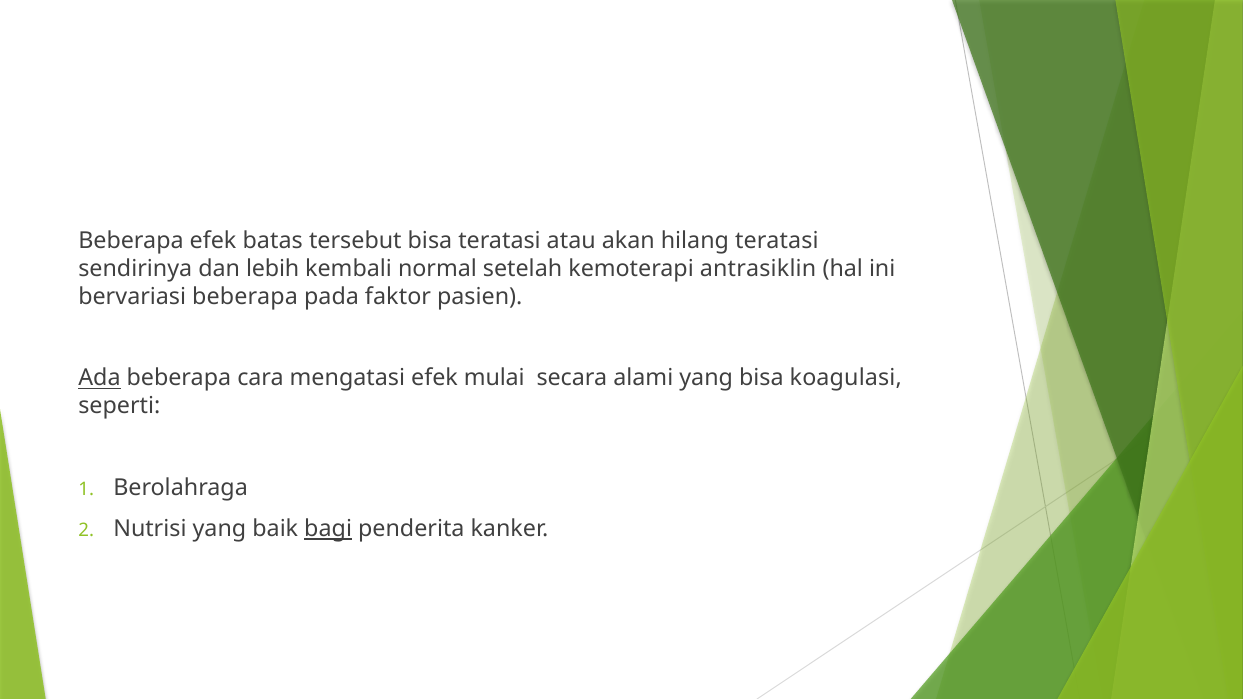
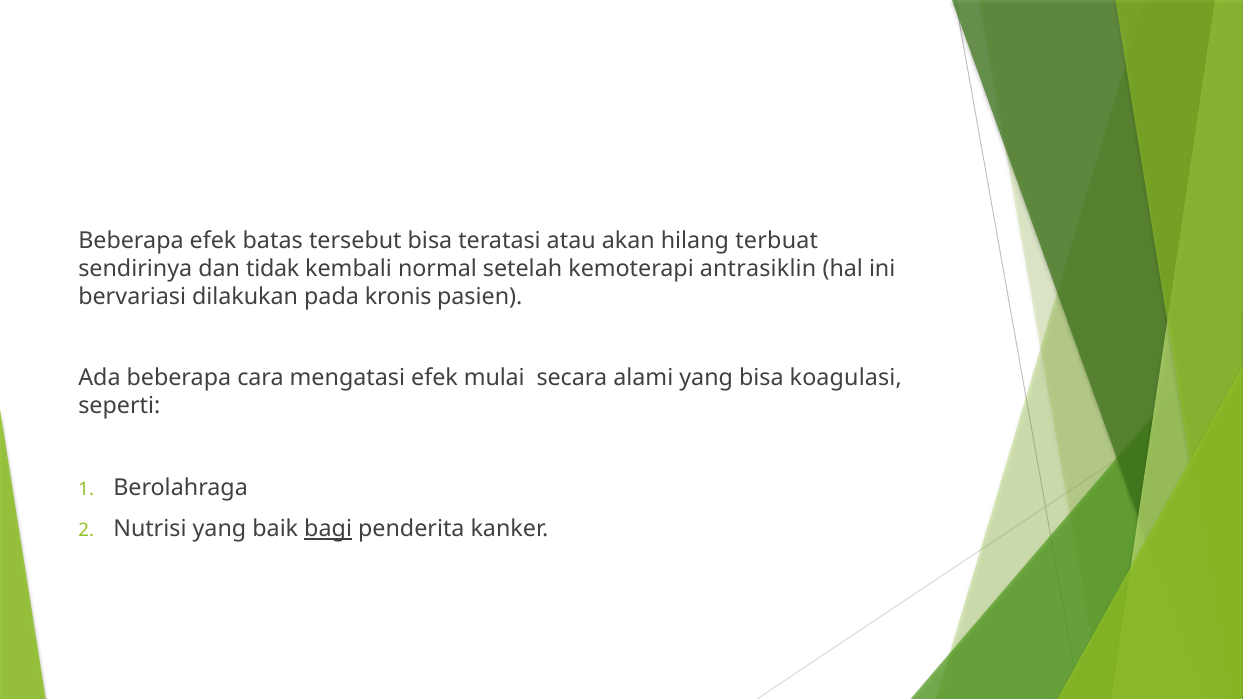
hilang teratasi: teratasi -> terbuat (777, 241)
lebih: lebih -> tidak (273, 269)
bervariasi beberapa: beberapa -> dilakukan (245, 296)
faktor: faktor -> kronis (398, 296)
Ada underline: present -> none (99, 378)
